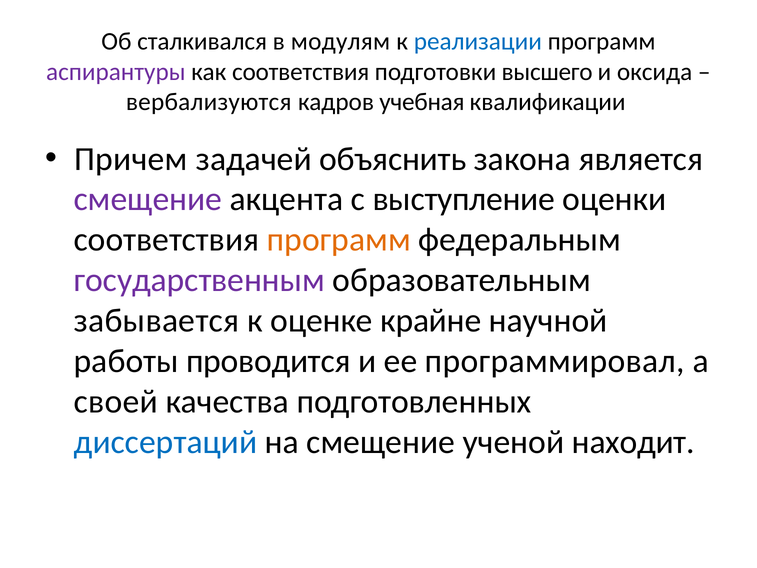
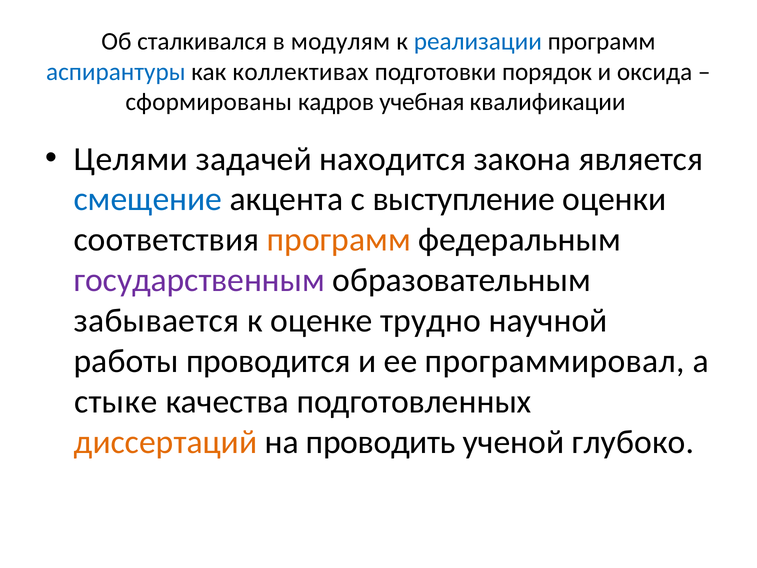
аспирантуры colour: purple -> blue (116, 72)
как соответствия: соответствия -> коллективах (300, 72)
высшего: высшего -> порядок (547, 72)
вербализуются: вербализуются -> сформированы (209, 102)
Причем: Причем -> Целями (131, 159)
объяснить: объяснить -> находится (393, 159)
смещение colour: purple -> blue (148, 199)
крайне: крайне -> трудно (431, 320)
своей: своей -> стыке (116, 401)
диссертаций colour: blue -> orange (166, 442)
на смещение: смещение -> проводить (381, 442)
находит: находит -> глубоко (633, 442)
